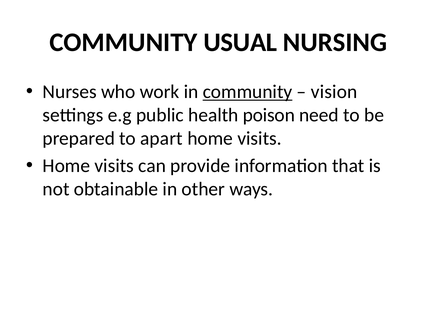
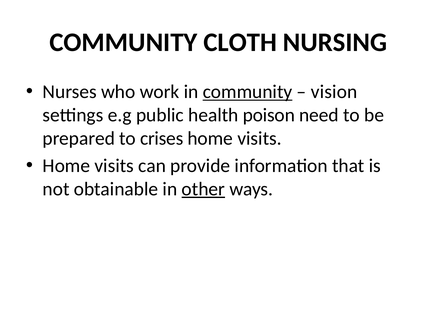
USUAL: USUAL -> CLOTH (240, 42)
apart: apart -> crises (162, 138)
other underline: none -> present (203, 189)
